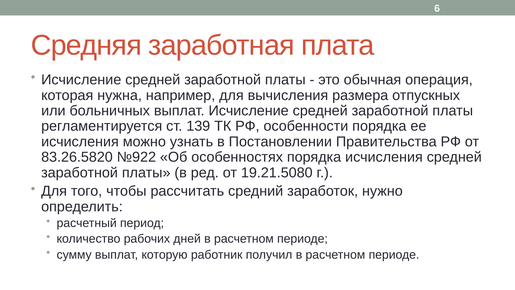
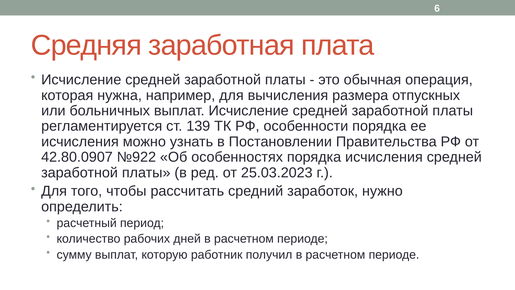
83.26.5820: 83.26.5820 -> 42.80.0907 (77, 157)
19.21.5080: 19.21.5080 -> 25.03.2023 (277, 172)
